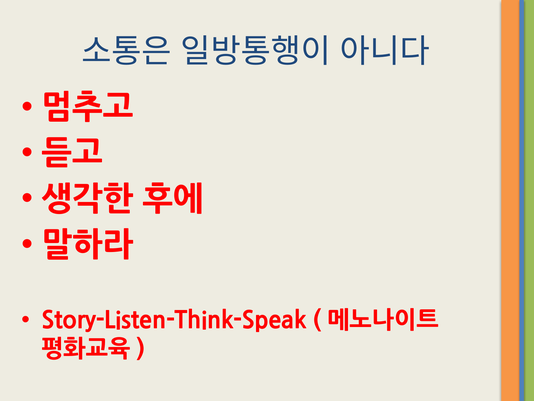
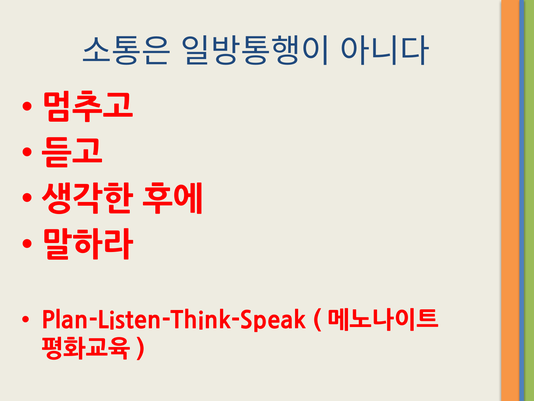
Story-Listen-Think-Speak: Story-Listen-Think-Speak -> Plan-Listen-Think-Speak (174, 320)
